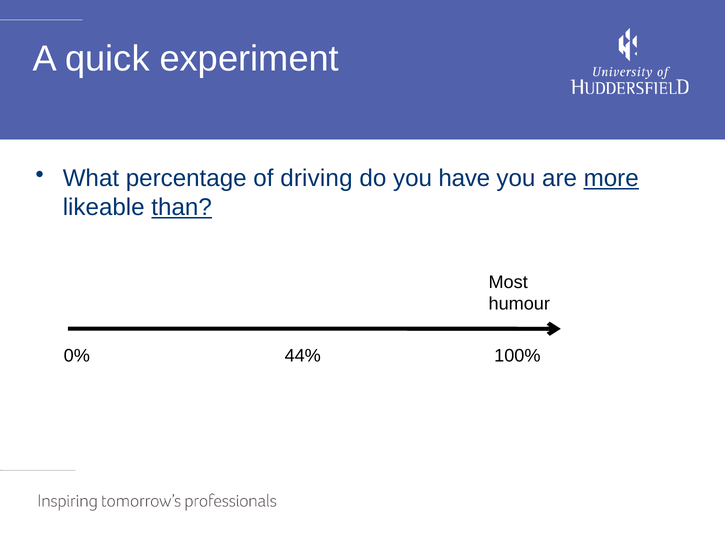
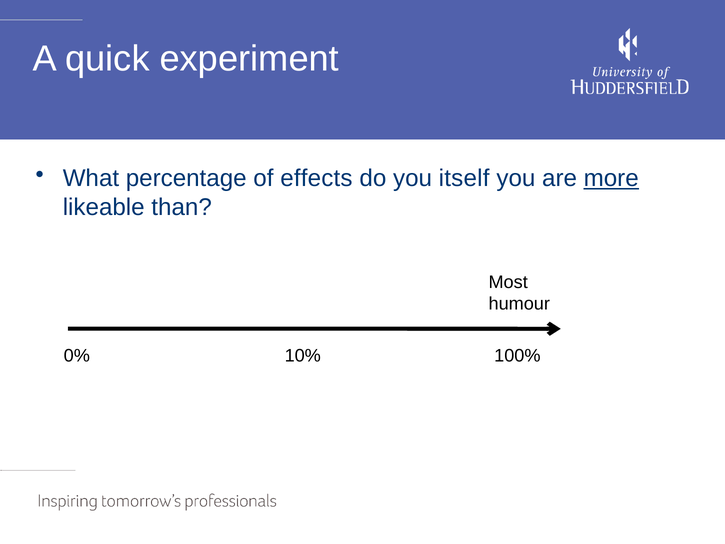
driving: driving -> effects (316, 178)
have: have -> itself (464, 178)
than underline: present -> none (182, 207)
44%: 44% -> 10% (303, 356)
